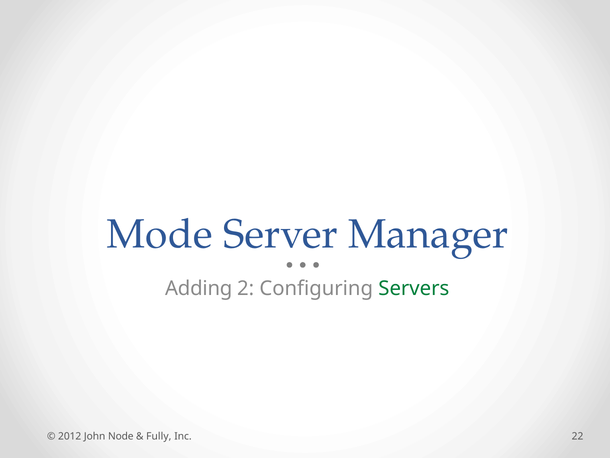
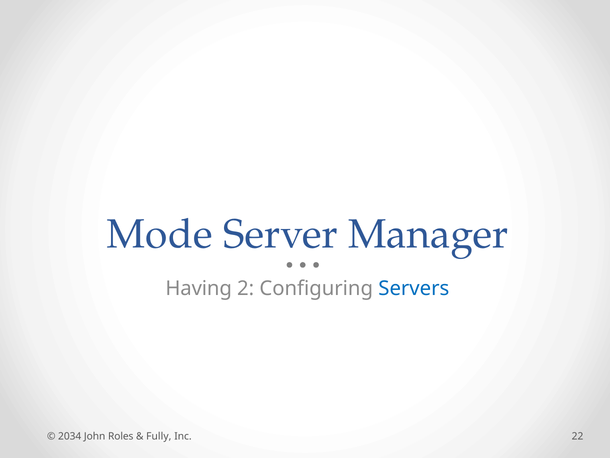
Adding: Adding -> Having (199, 288)
Servers colour: green -> blue (414, 288)
2012: 2012 -> 2034 (70, 436)
Node: Node -> Roles (121, 436)
